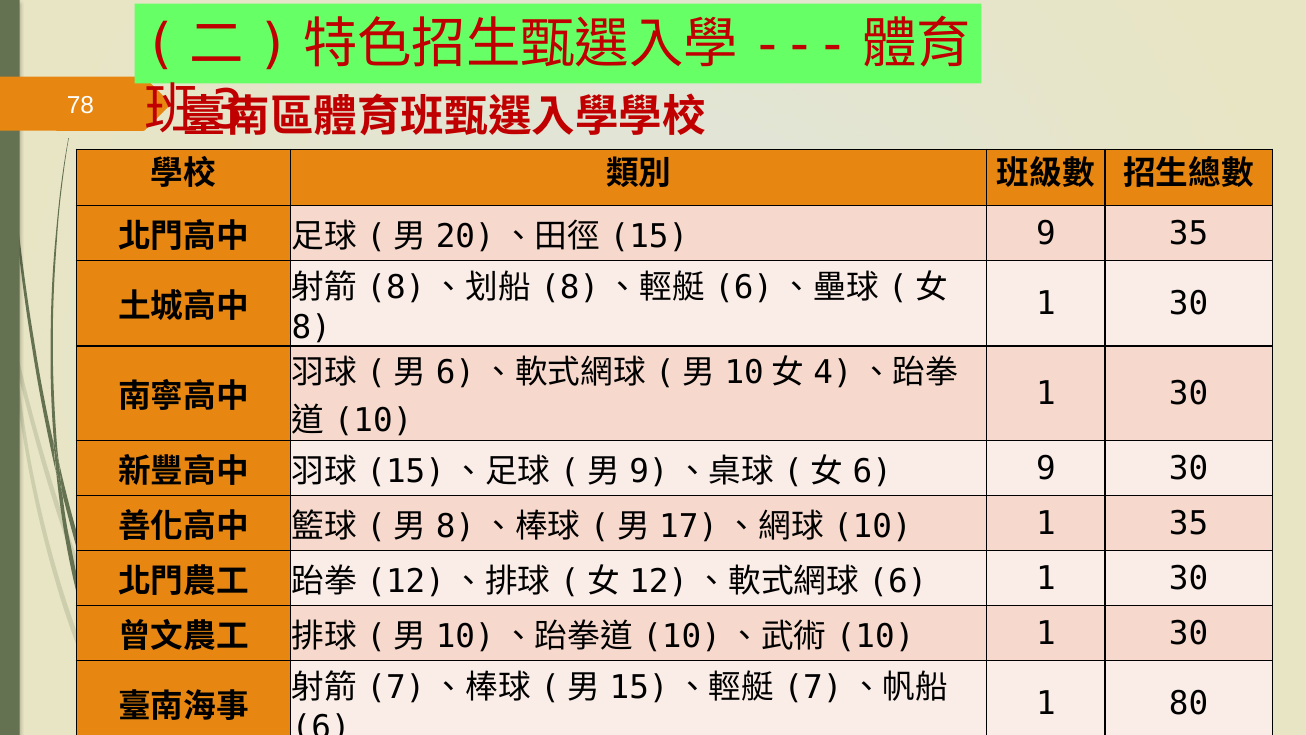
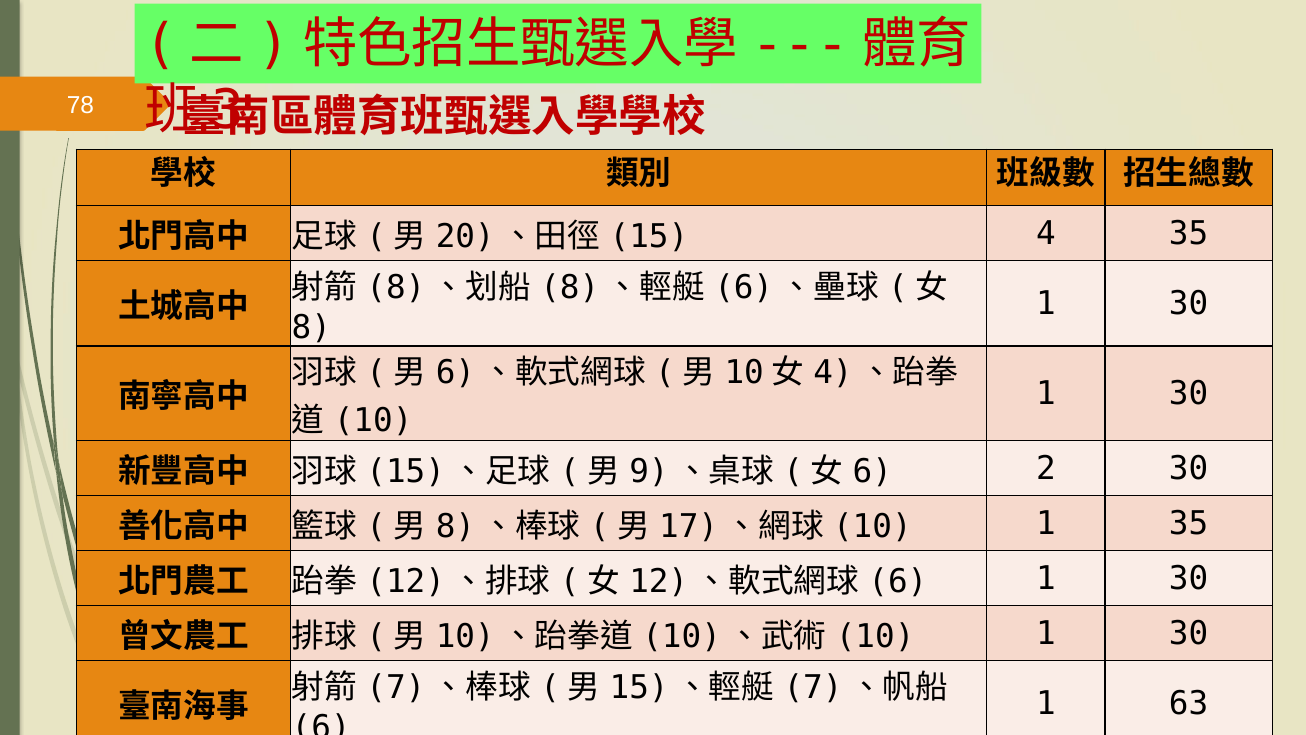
9: 9 -> 4 (1046, 233)
9: 9 -> 2 (1046, 469)
80: 80 -> 63 (1189, 704)
